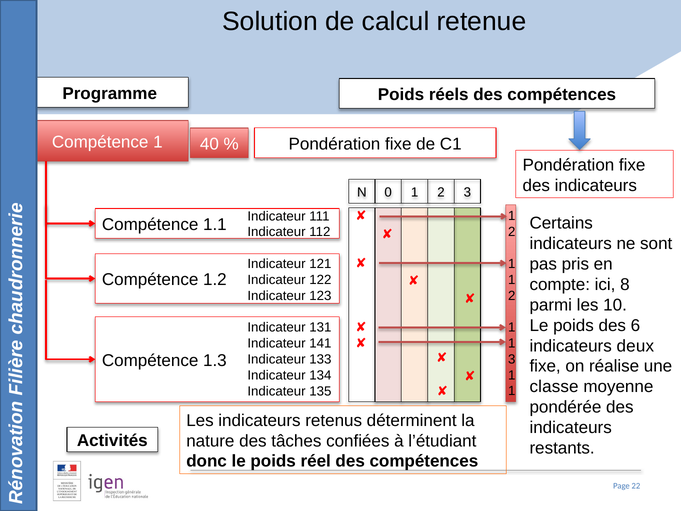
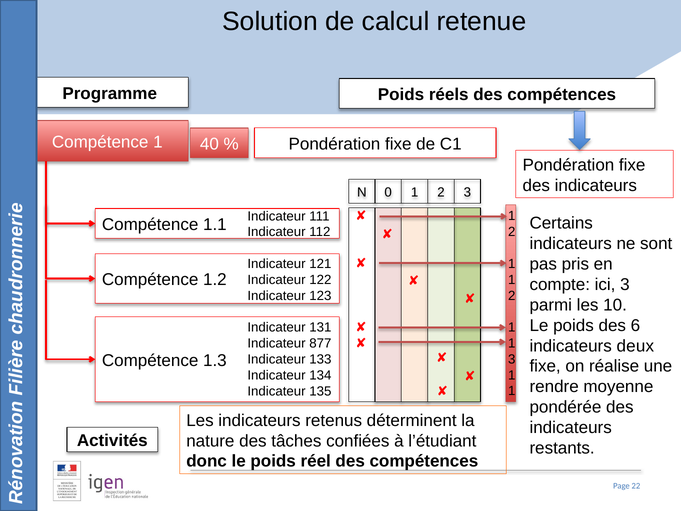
ici 8: 8 -> 3 (625, 284)
141: 141 -> 877 (320, 343)
classe: classe -> rendre (554, 387)
